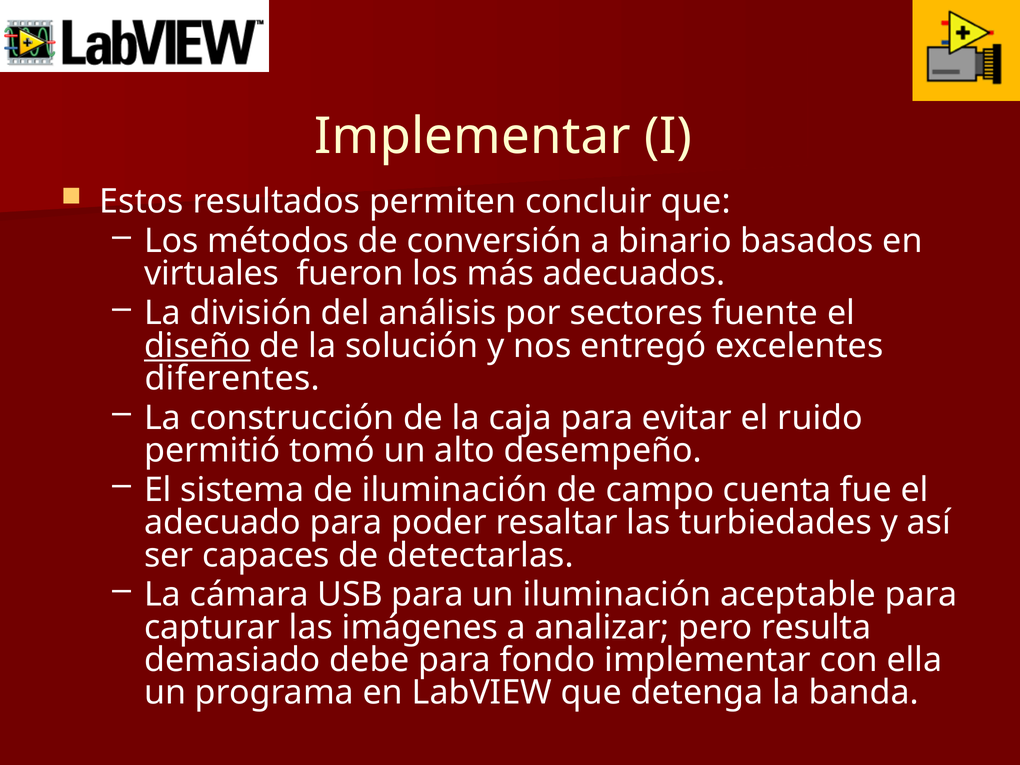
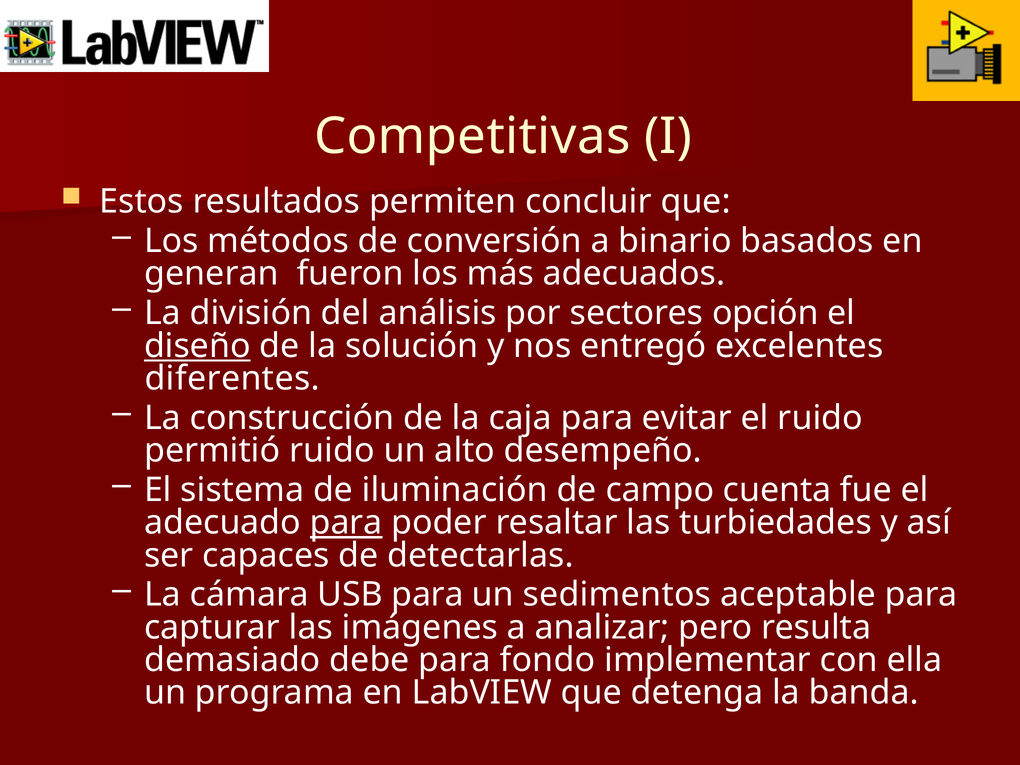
Implementar: Implementar -> Competitivas (472, 137)
virtuales: virtuales -> generan (212, 274)
fuente: fuente -> opción (765, 313)
permitió tomó: tomó -> ruido (332, 451)
para underline: none -> present (346, 523)
un iluminación: iluminación -> sedimentos (617, 595)
